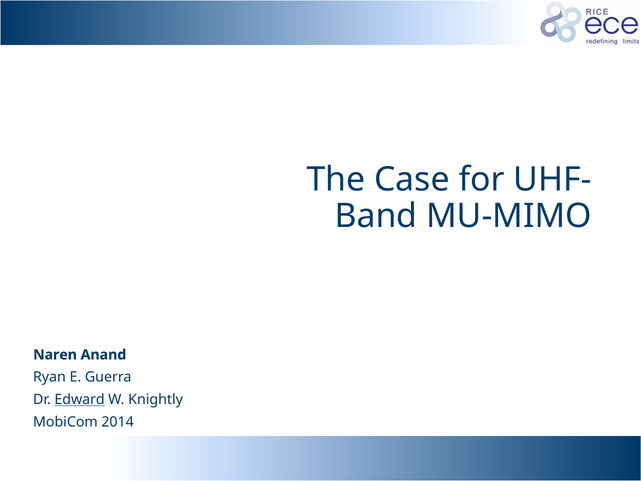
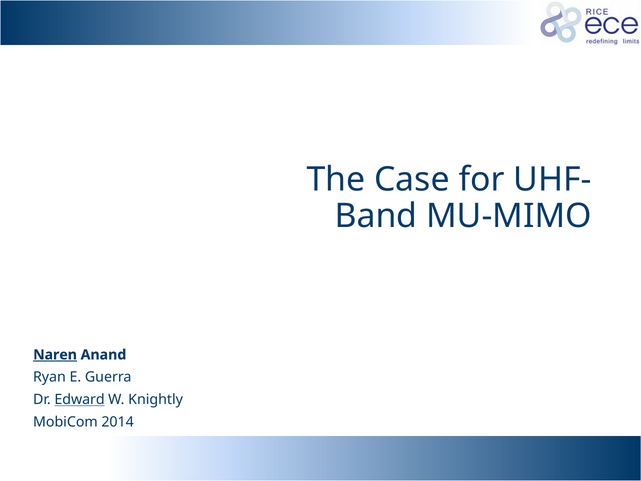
Naren underline: none -> present (55, 355)
